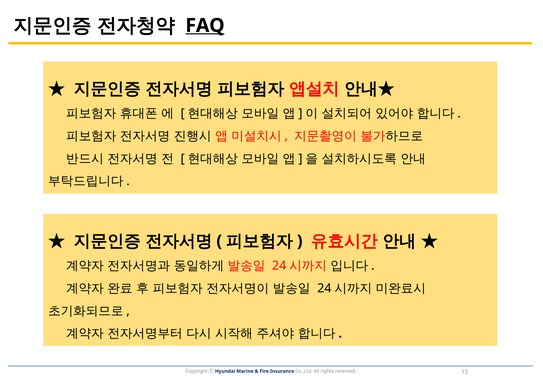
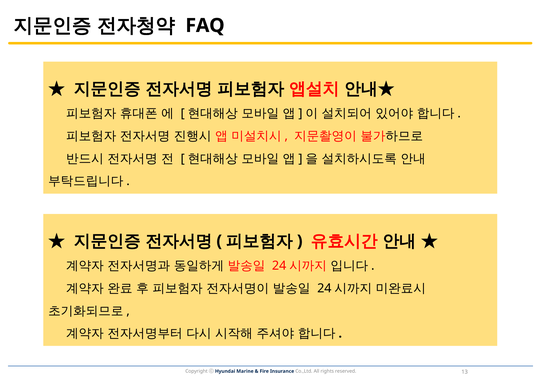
FAQ underline: present -> none (205, 26)
